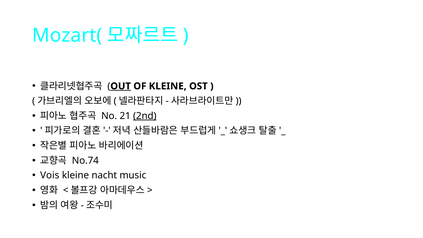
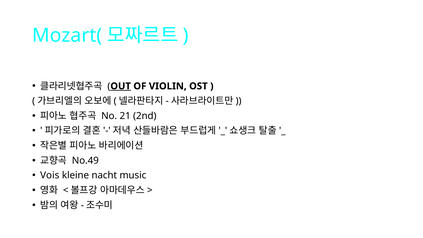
OF KLEINE: KLEINE -> VIOLIN (168, 86)
2nd underline: present -> none (145, 116)
No.74: No.74 -> No.49 (85, 161)
